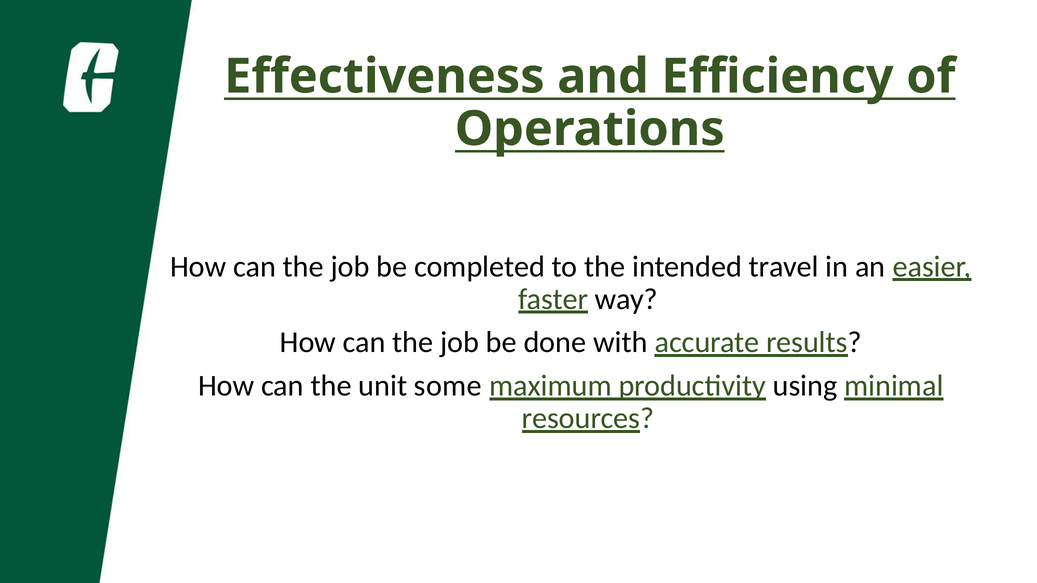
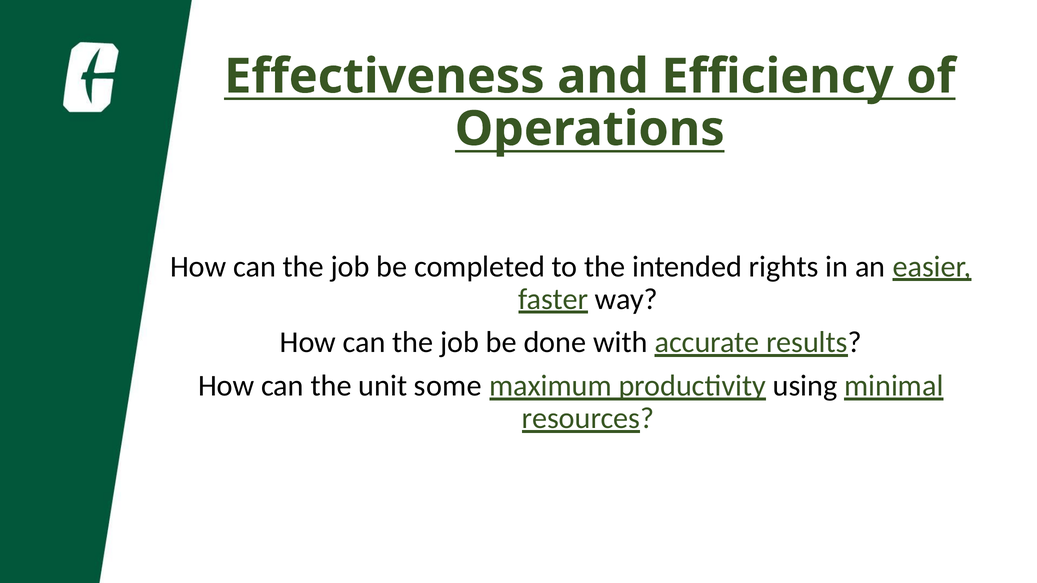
travel: travel -> rights (784, 267)
